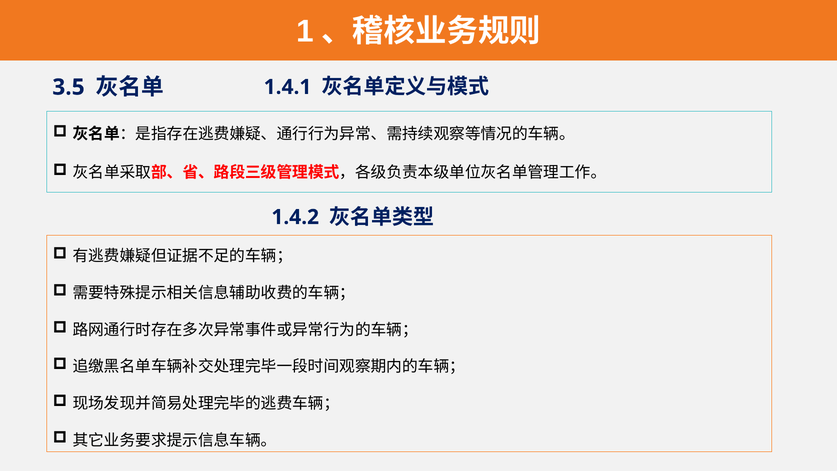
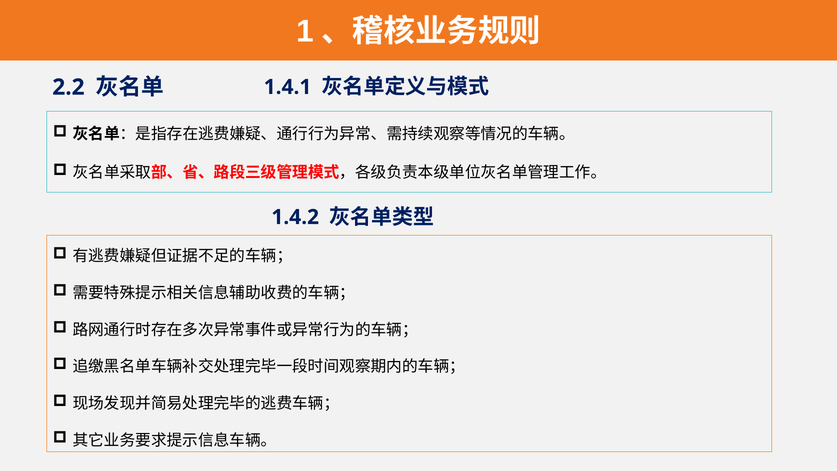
3.5: 3.5 -> 2.2 (68, 87)
